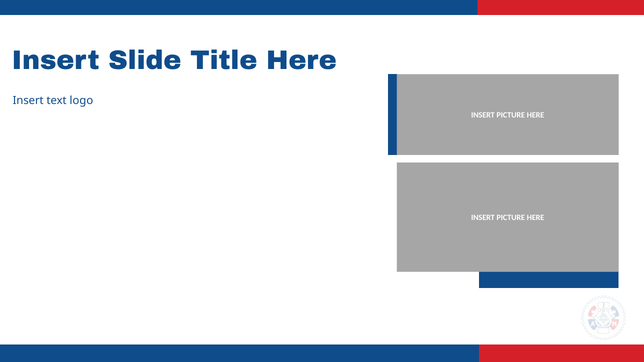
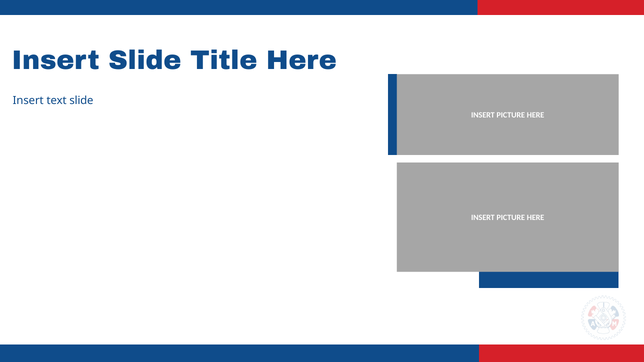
text logo: logo -> slide (81, 101)
